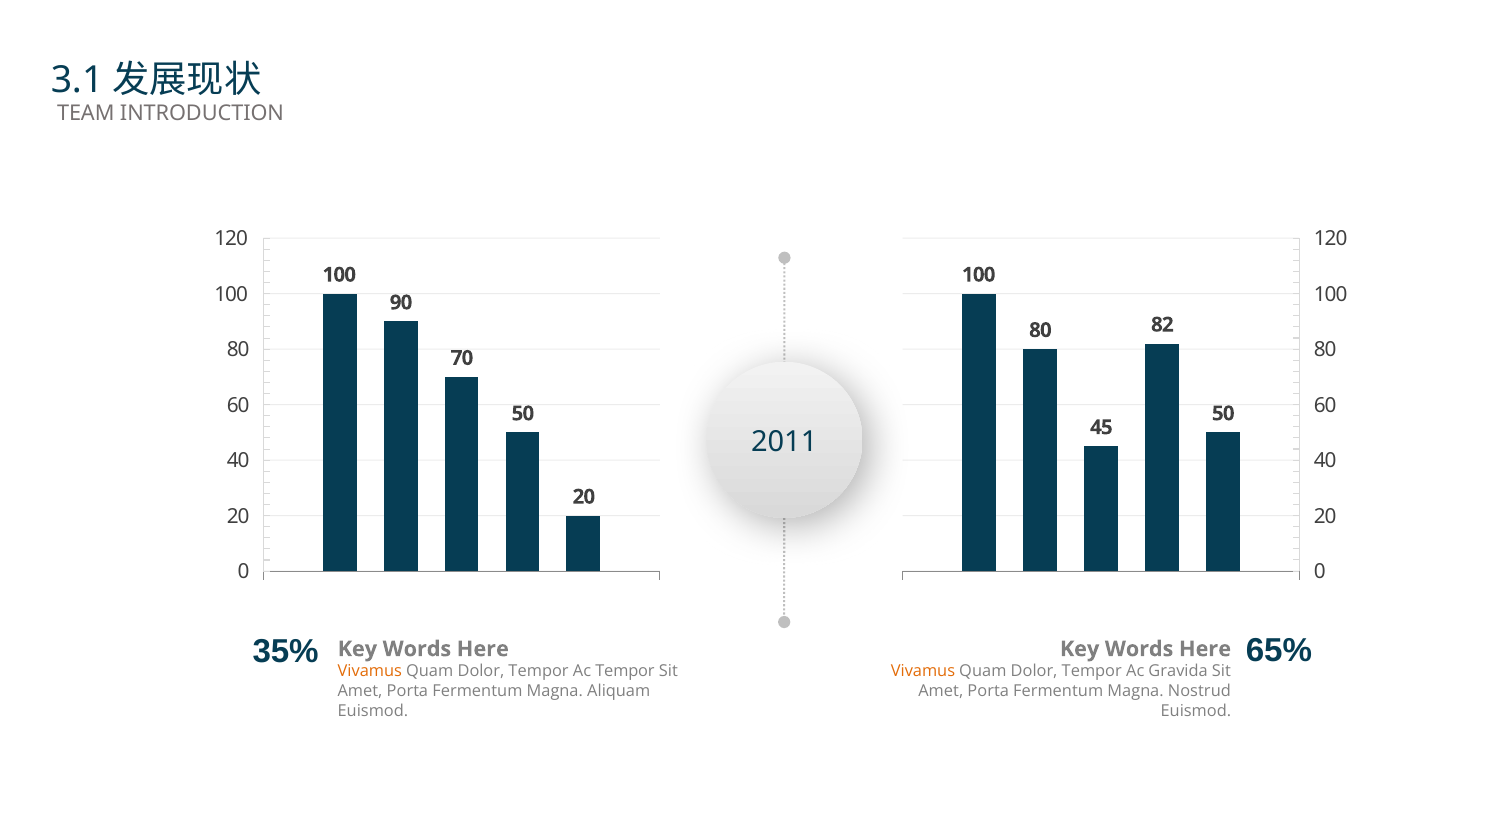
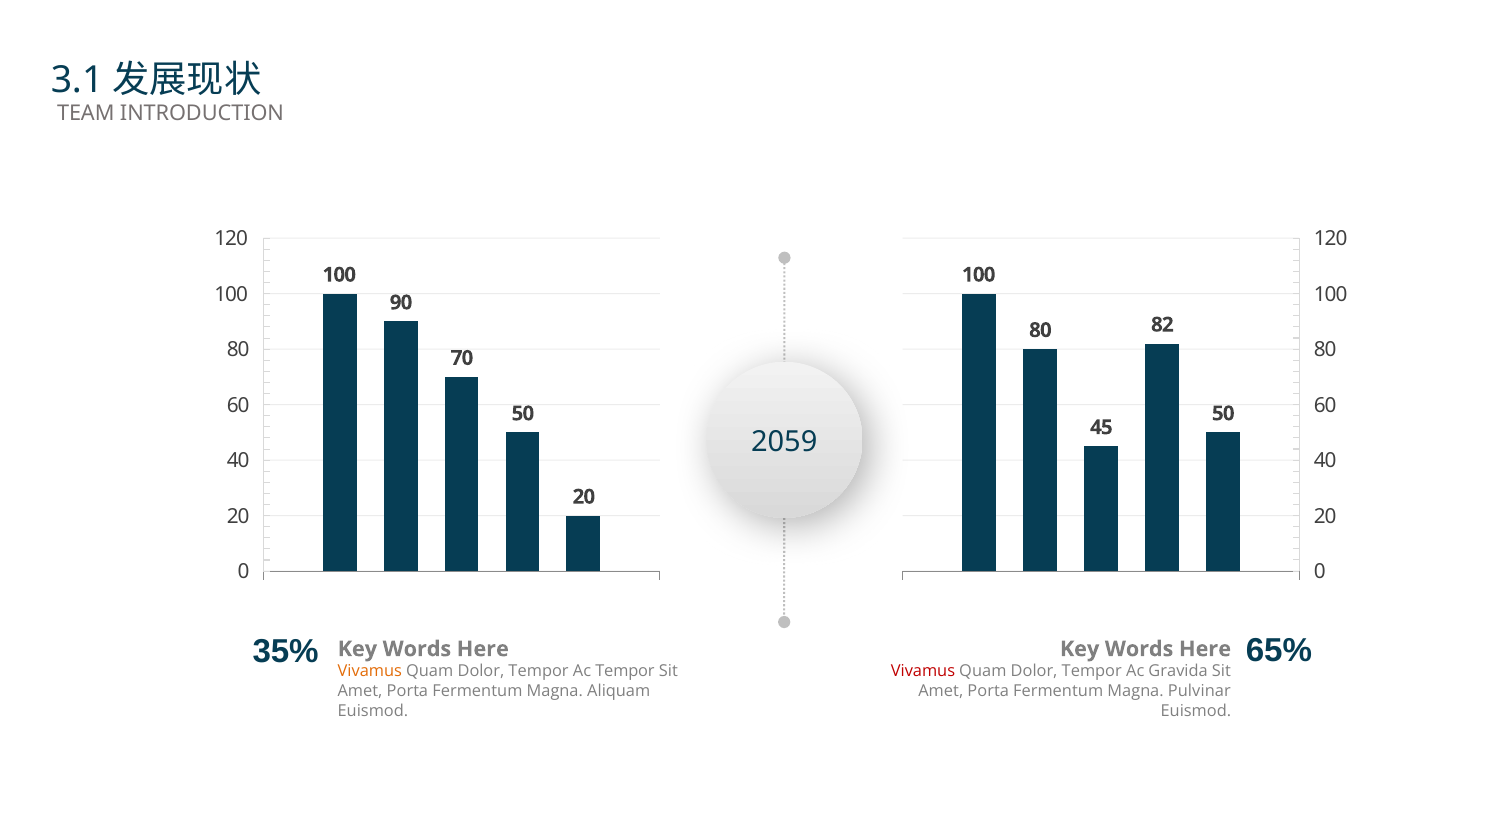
2011: 2011 -> 2059 (784, 442)
Vivamus colour: orange -> red (923, 672)
Nostrud: Nostrud -> Pulvinar (1199, 691)
